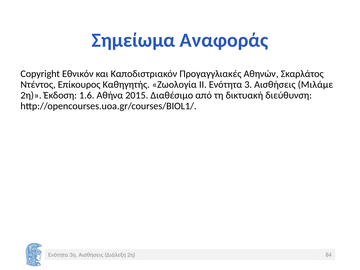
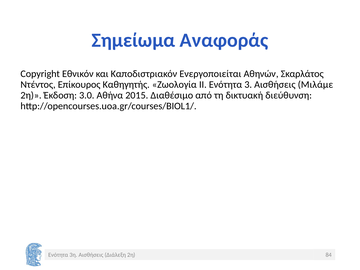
Προγαγγλιακές: Προγαγγλιακές -> Ενεργοποιείται (210, 74)
1.6: 1.6 -> 3.0 (87, 95)
